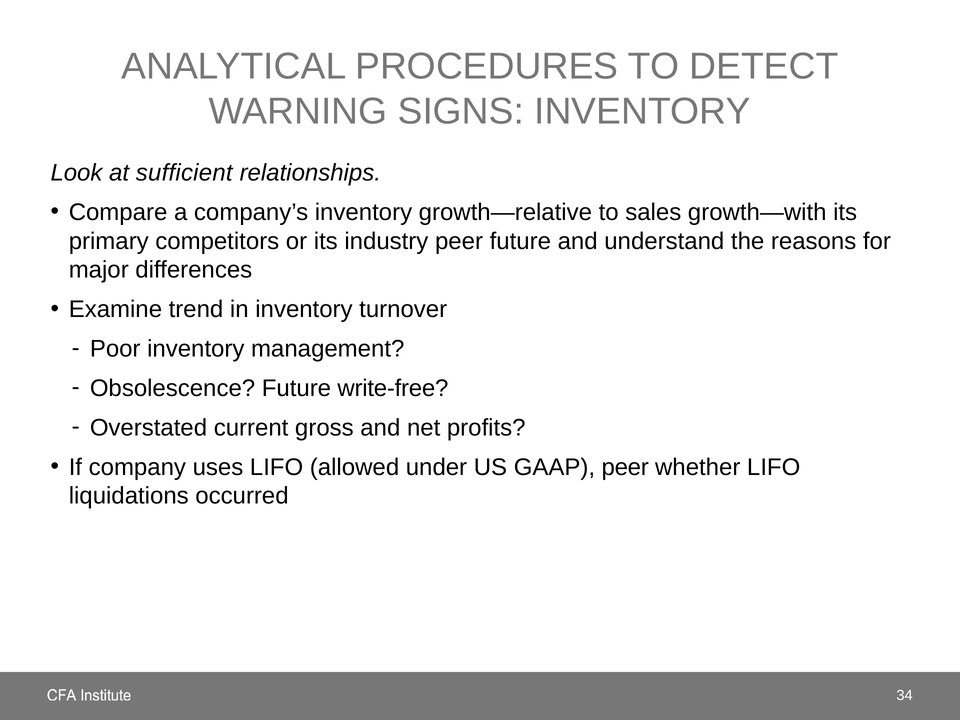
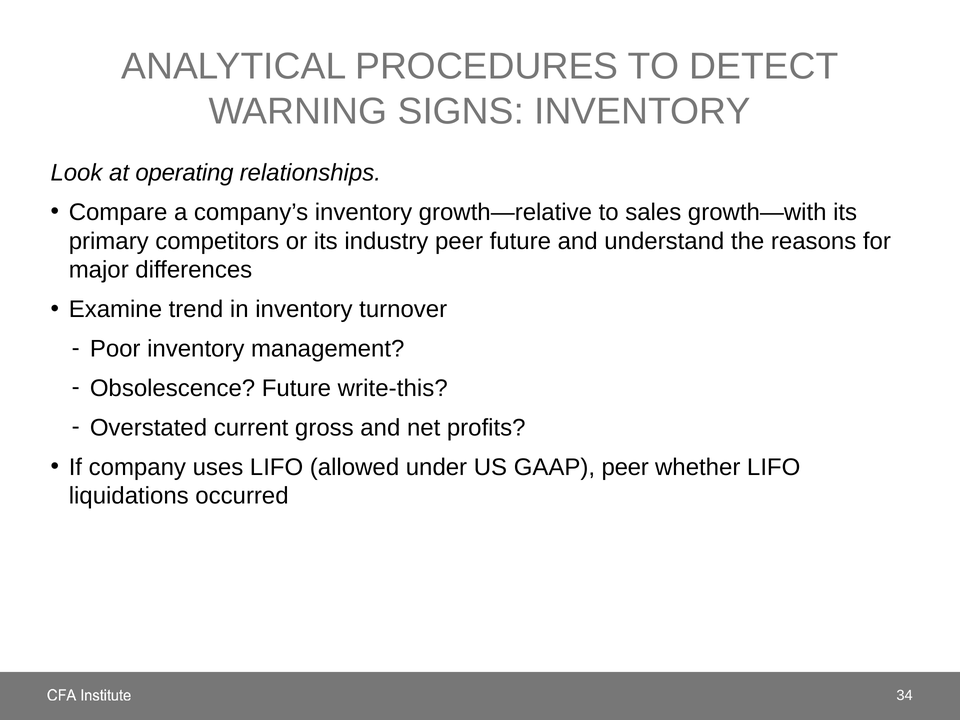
sufficient: sufficient -> operating (184, 173)
write-free: write-free -> write-this (393, 388)
